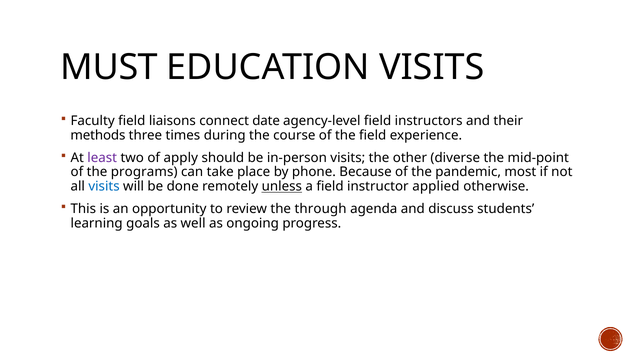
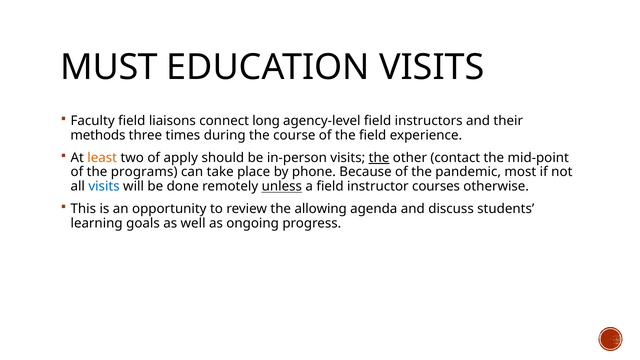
date: date -> long (266, 121)
least colour: purple -> orange (102, 158)
the underline: none -> present (379, 158)
diverse: diverse -> contact (455, 158)
applied: applied -> courses (436, 186)
through: through -> allowing (321, 209)
